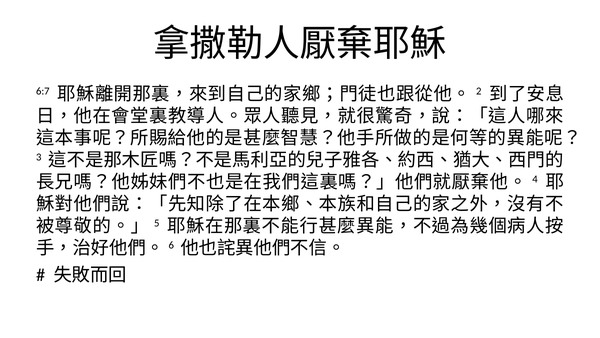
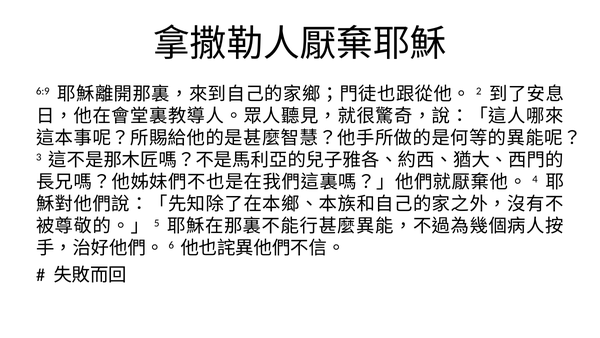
6:7: 6:7 -> 6:9 (43, 91)
